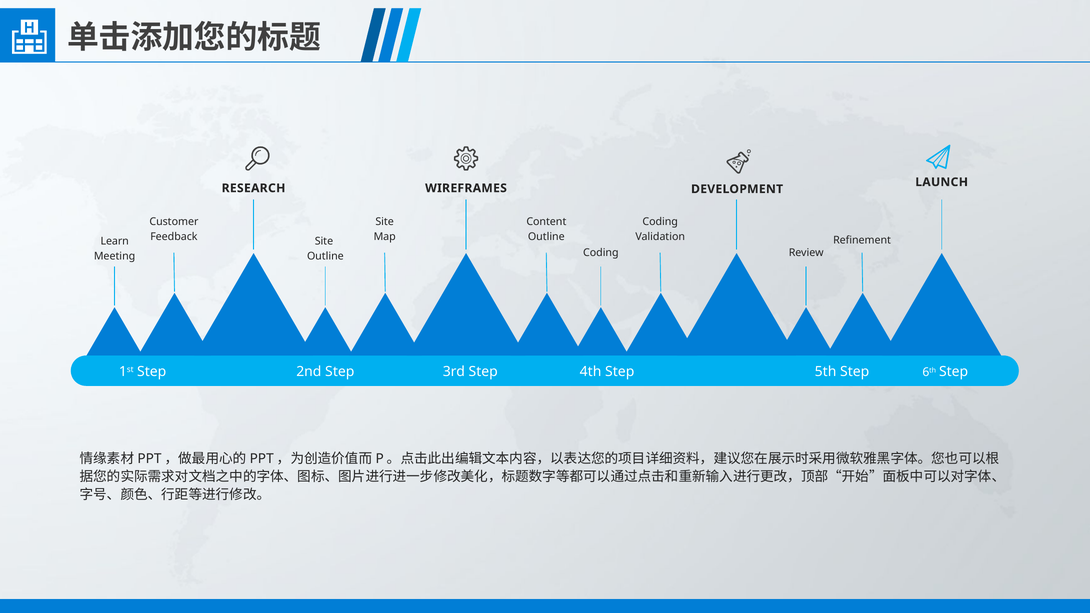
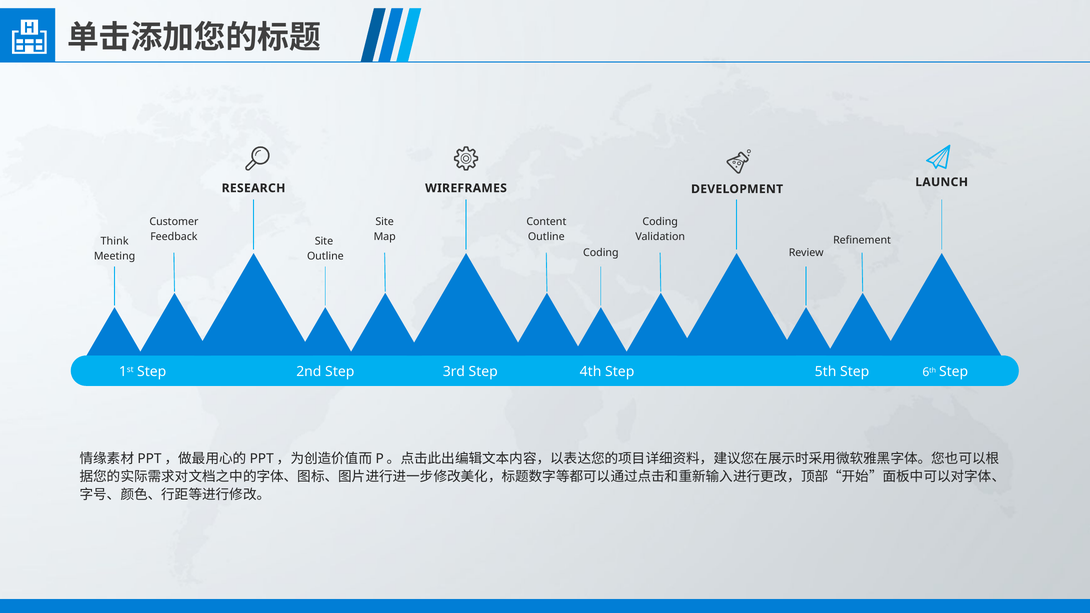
Learn: Learn -> Think (115, 241)
